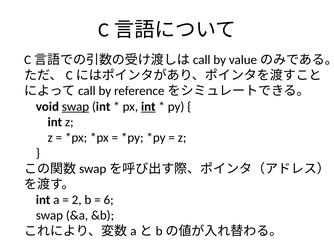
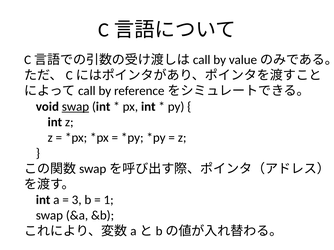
int underline: present -> none (148, 107)
2: 2 -> 3 (77, 200)
6: 6 -> 1 (109, 200)
